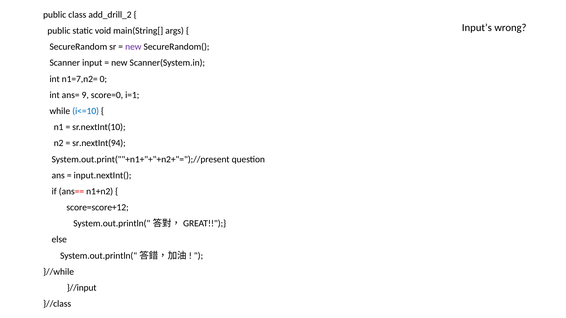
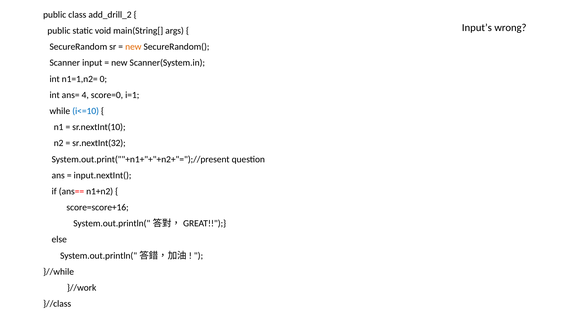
new colour: purple -> orange (133, 47)
n1=7,n2=: n1=7,n2= -> n1=1,n2= (80, 79)
9: 9 -> 4 (85, 95)
sr.nextInt(94: sr.nextInt(94 -> sr.nextInt(32 (99, 143)
score=score+12: score=score+12 -> score=score+16 (98, 208)
}//input: }//input -> }//work (82, 288)
